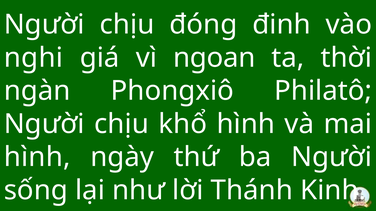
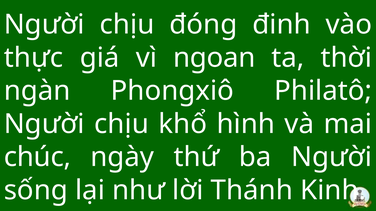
nghi: nghi -> thực (34, 58)
hình: hình -> chúc (37, 158)
